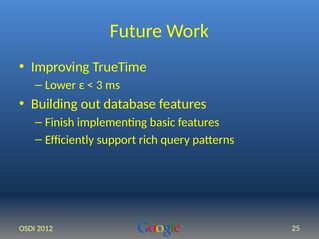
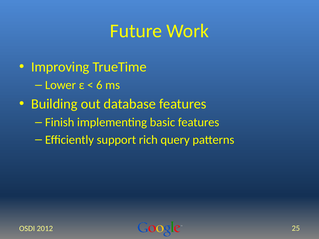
3: 3 -> 6 (99, 85)
